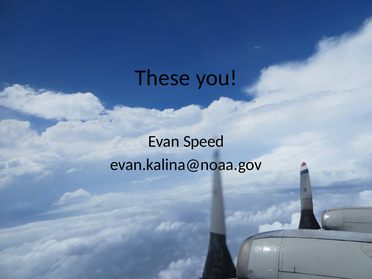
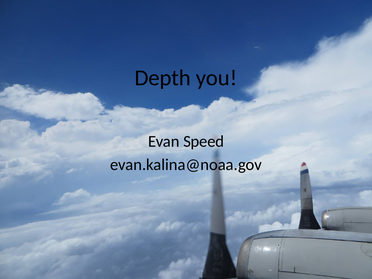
These: These -> Depth (163, 78)
